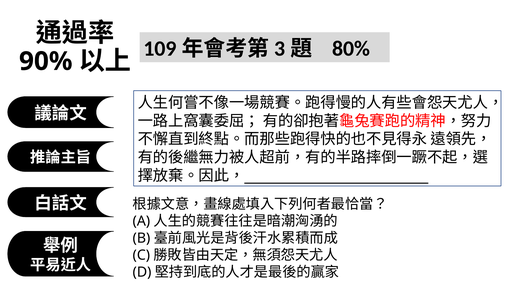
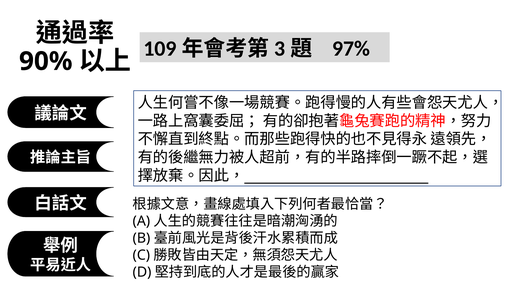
80%: 80% -> 97% (351, 49)
